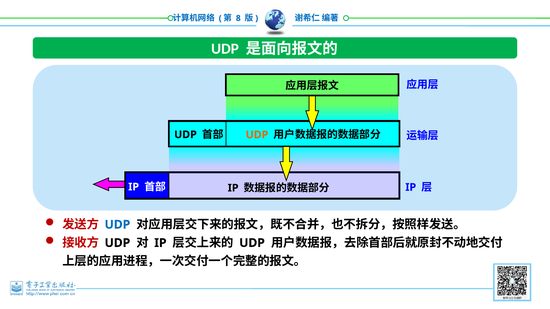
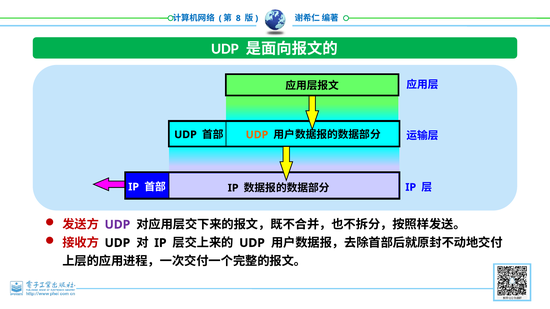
UDP colour: blue -> purple (117, 225)
